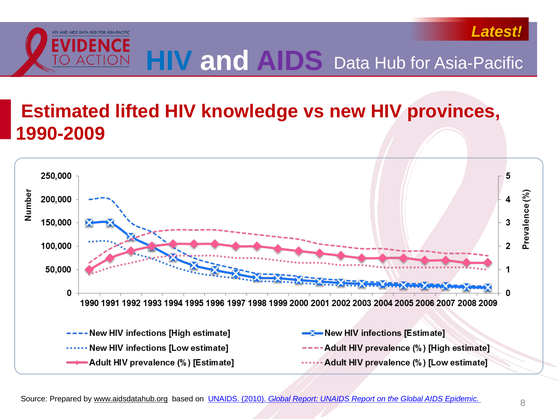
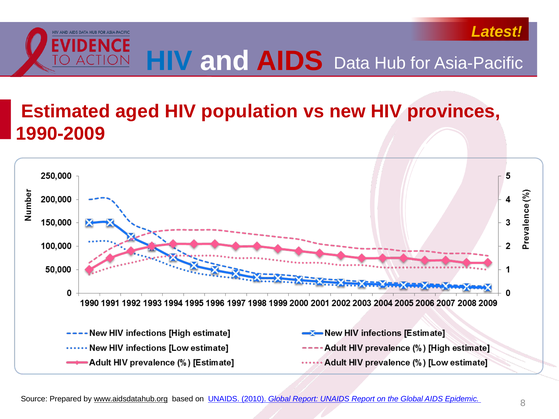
AIDS colour: purple -> red (290, 61)
lifted: lifted -> aged (137, 111)
knowledge: knowledge -> population (250, 111)
